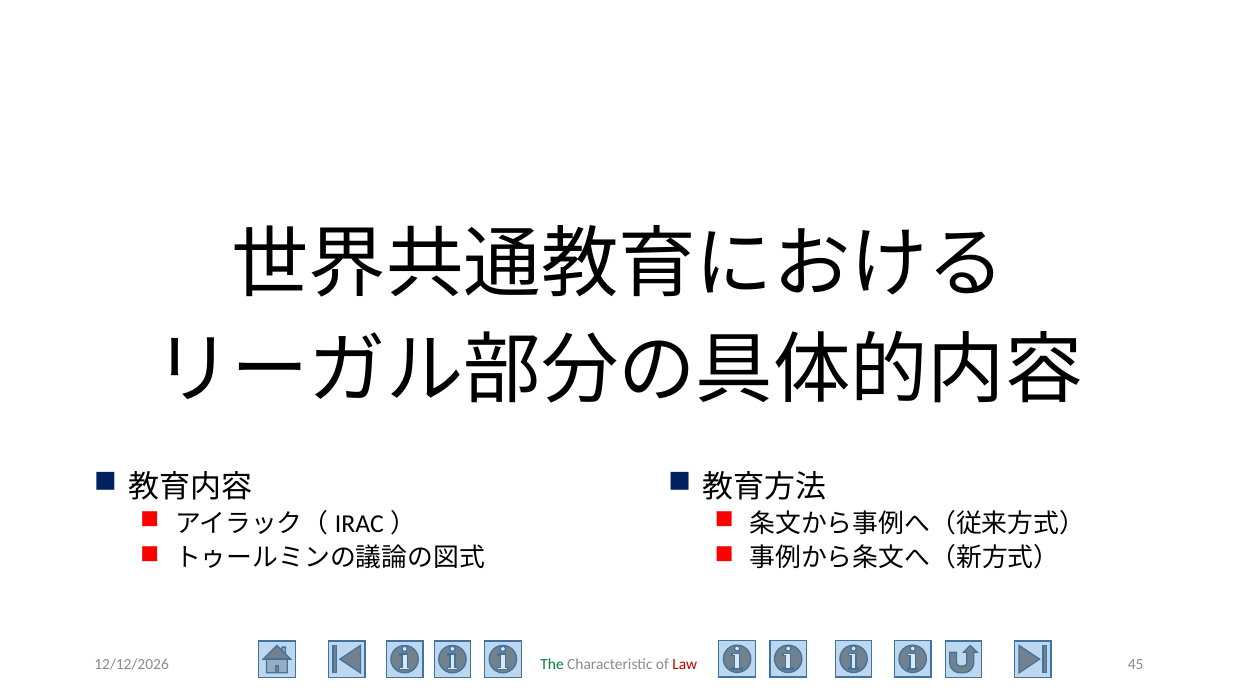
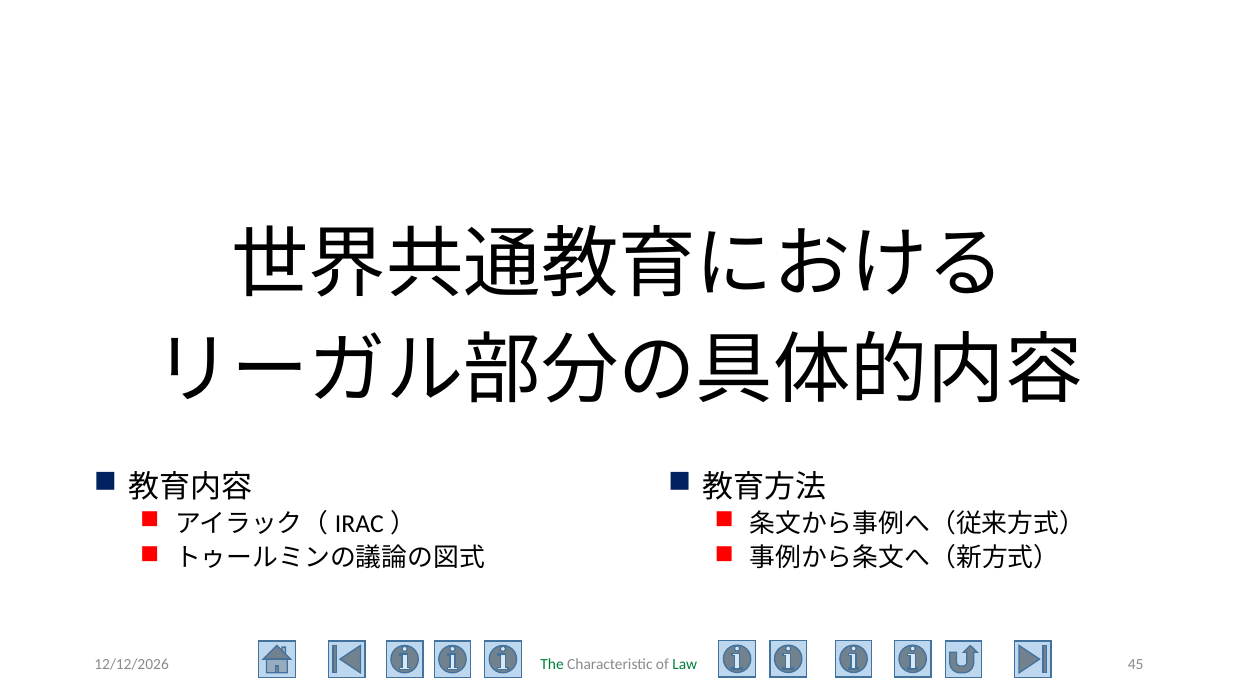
Law colour: red -> green (685, 665)
